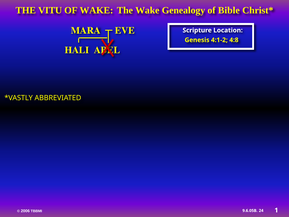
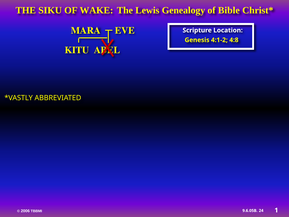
VITU: VITU -> SIKU (50, 10)
The Wake: Wake -> Lewis (147, 10)
HALI: HALI -> KITU (77, 50)
